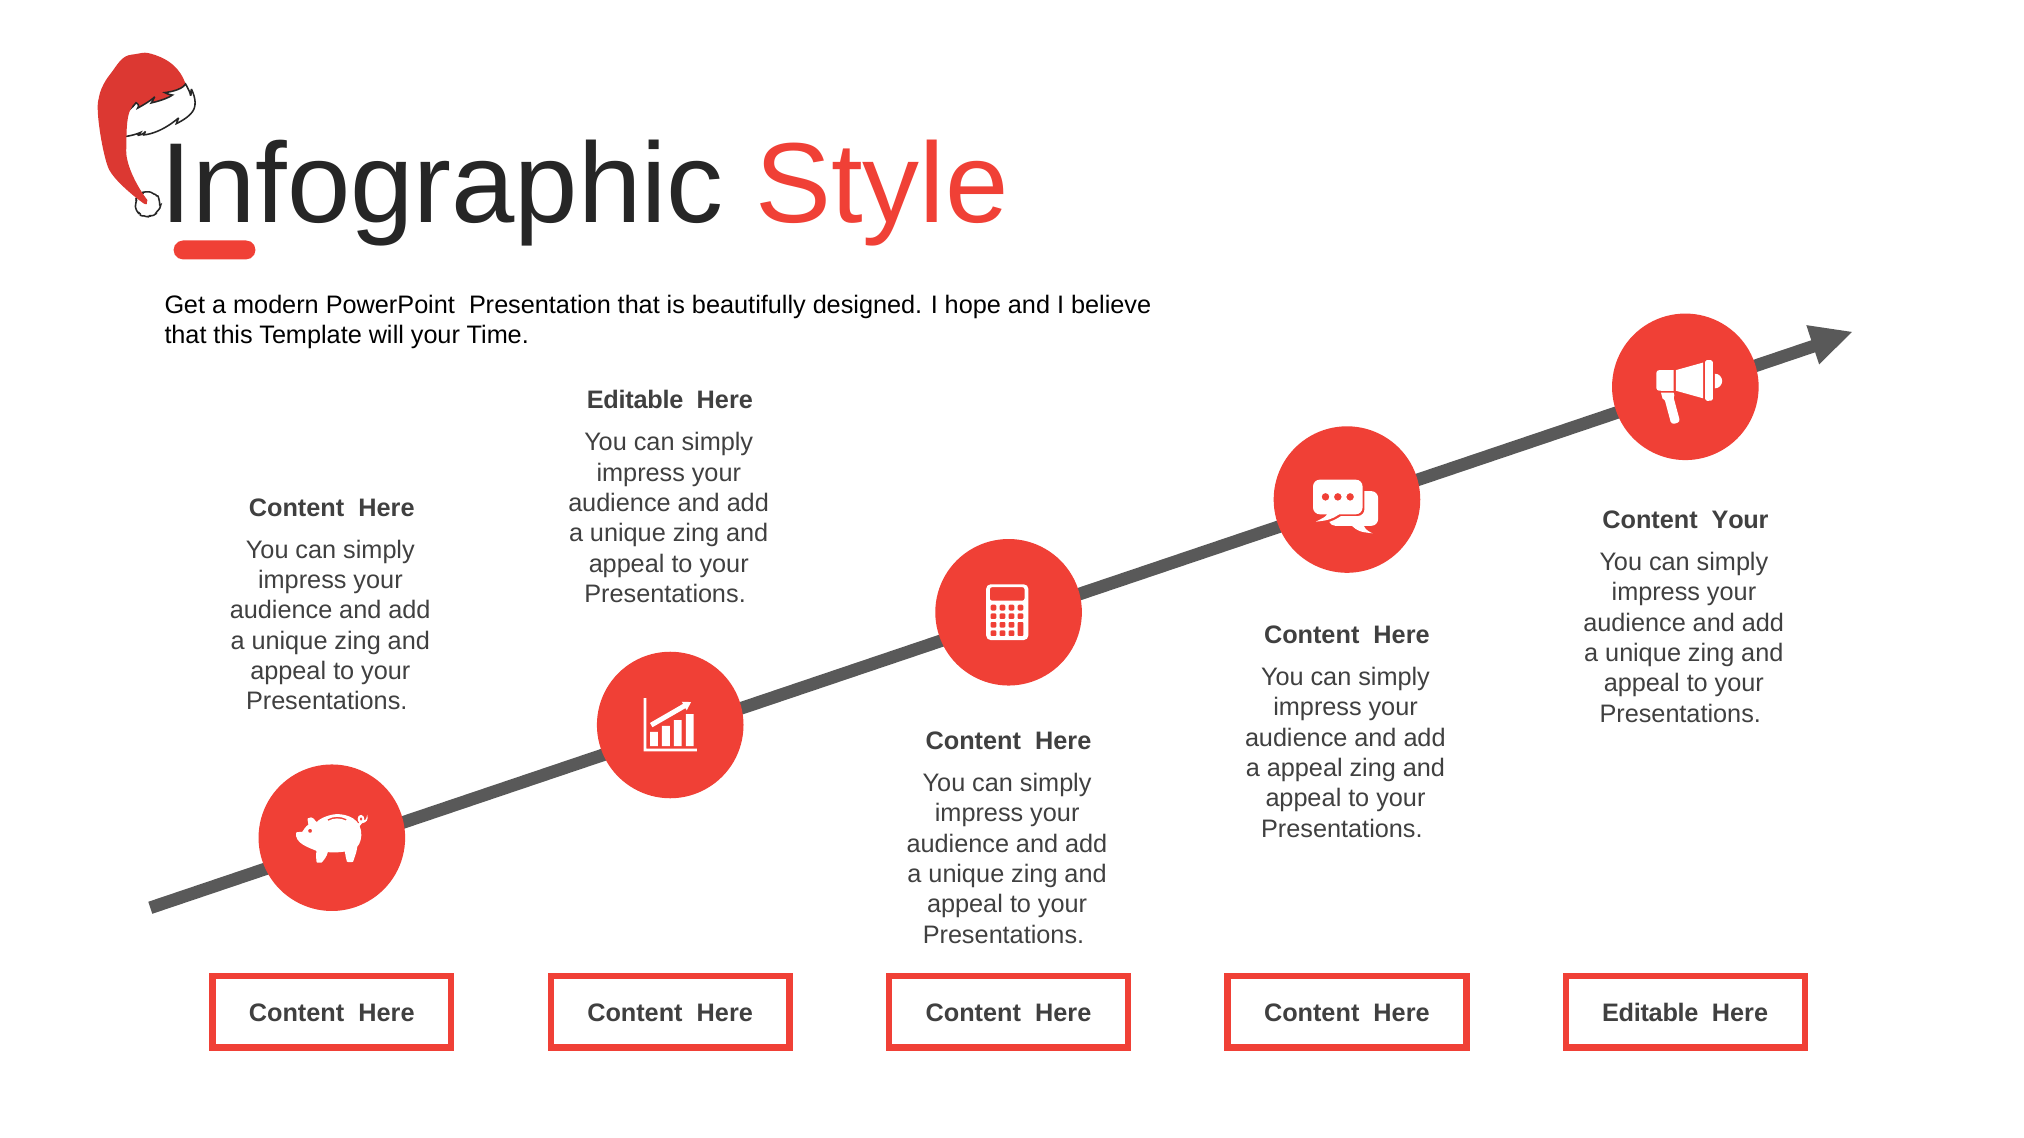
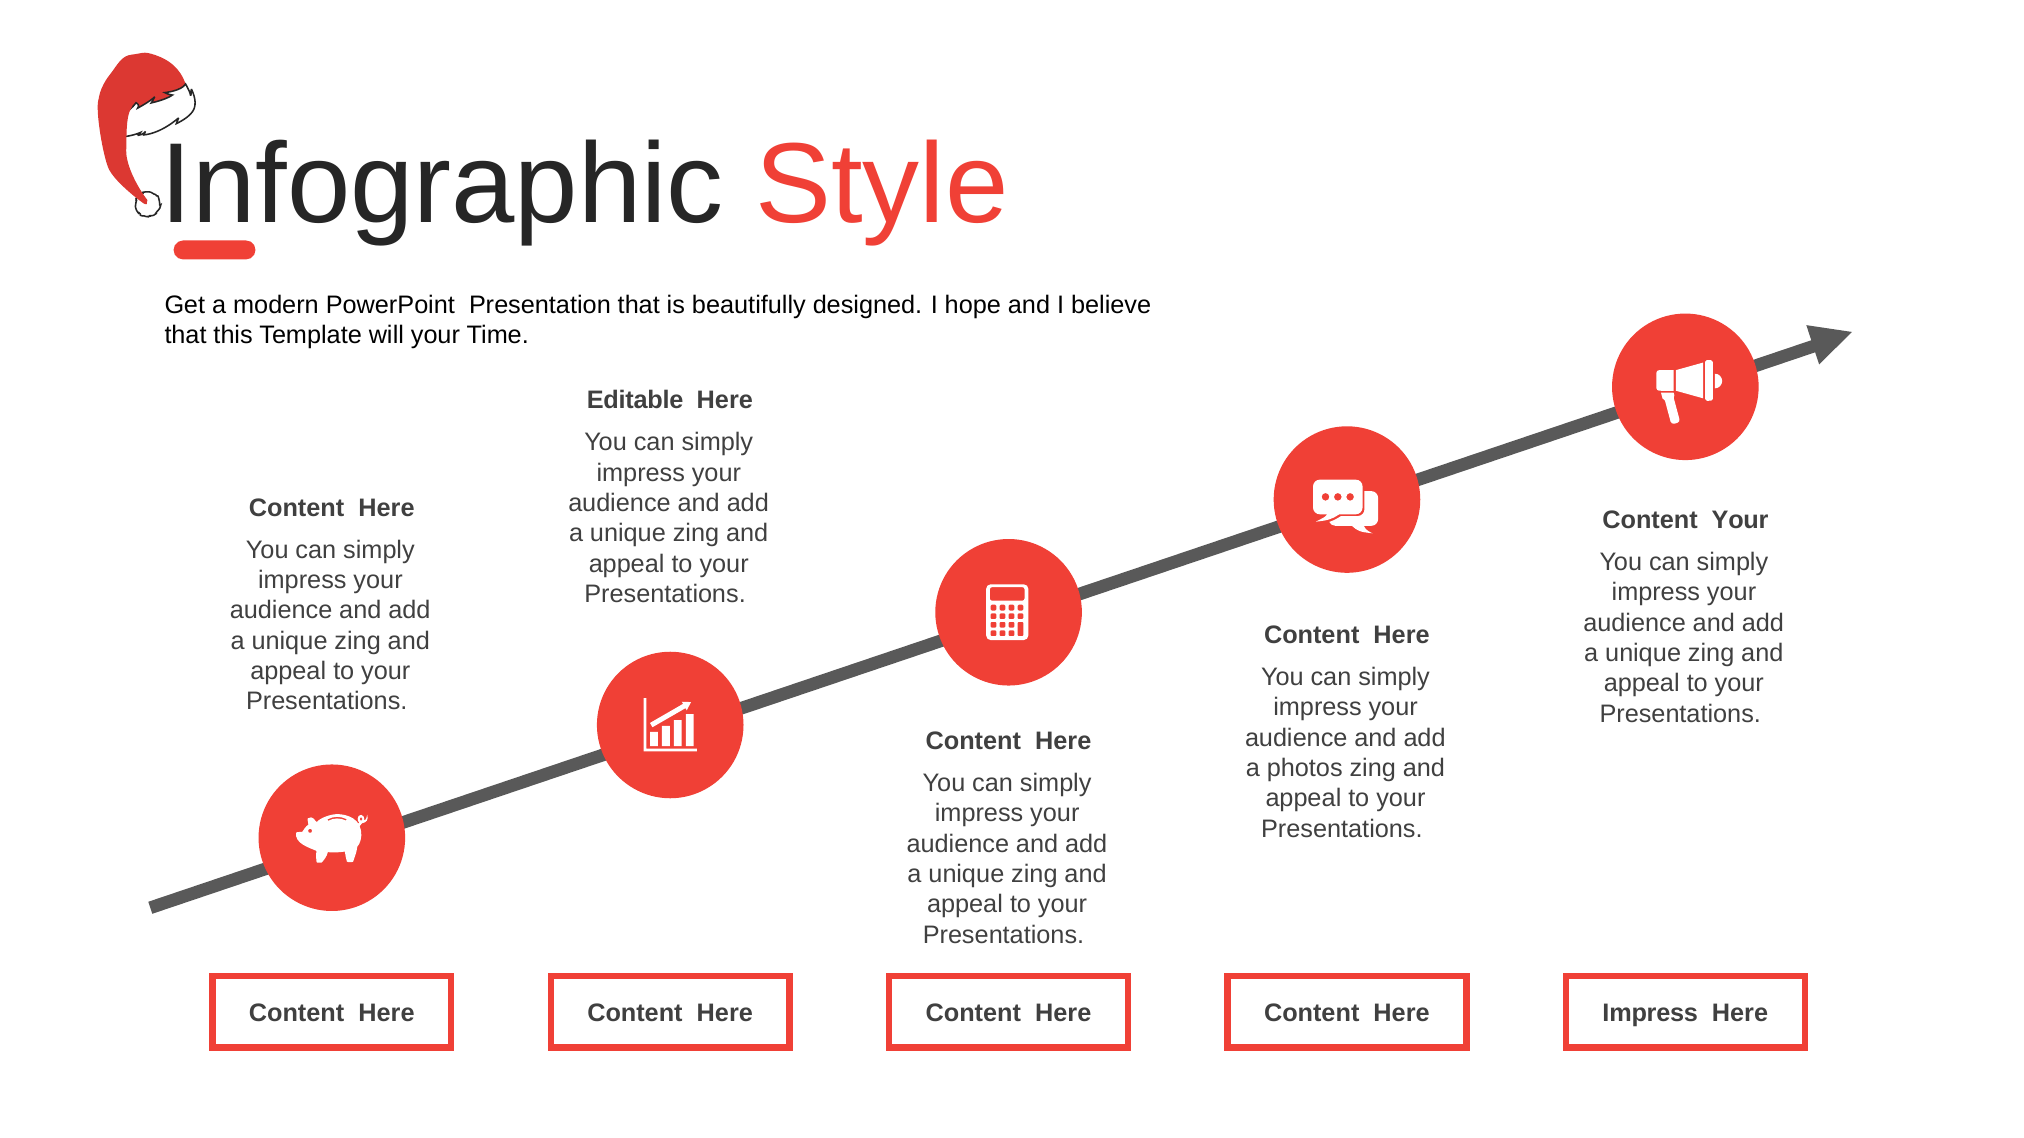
a appeal: appeal -> photos (1305, 768)
Editable: Editable -> Impress (1650, 1013)
